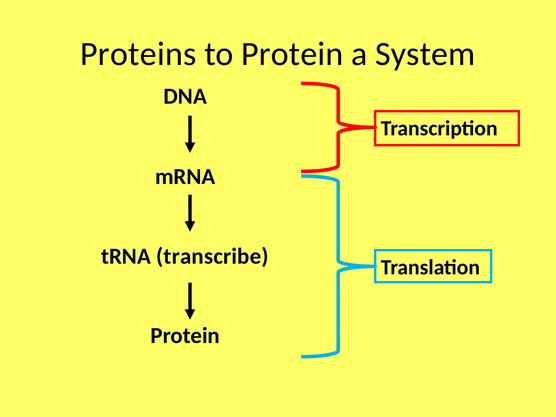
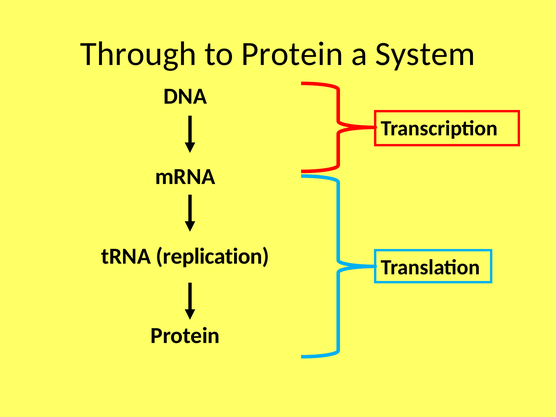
Proteins: Proteins -> Through (138, 54)
transcribe: transcribe -> replication (213, 256)
